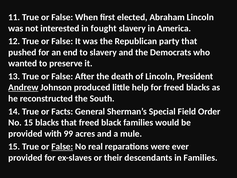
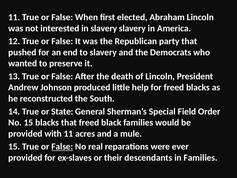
in fought: fought -> slavery (104, 28)
Andrew underline: present -> none (23, 87)
Facts: Facts -> State (62, 111)
with 99: 99 -> 11 (68, 133)
